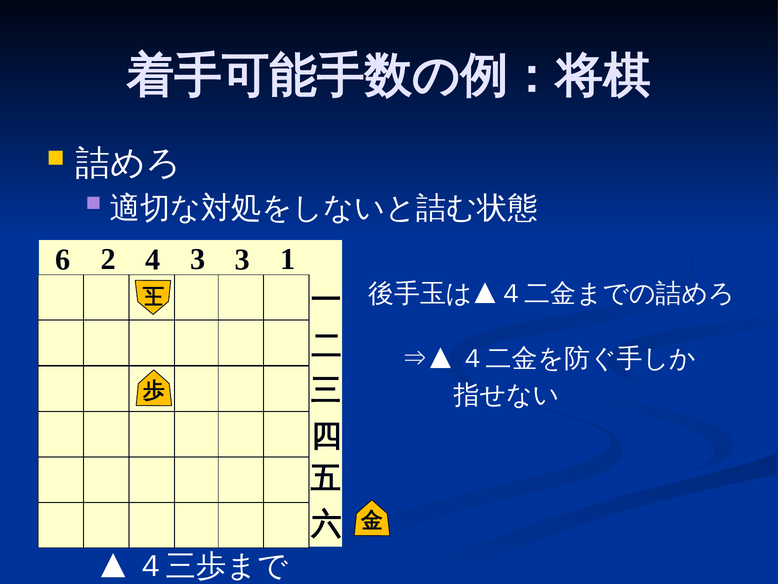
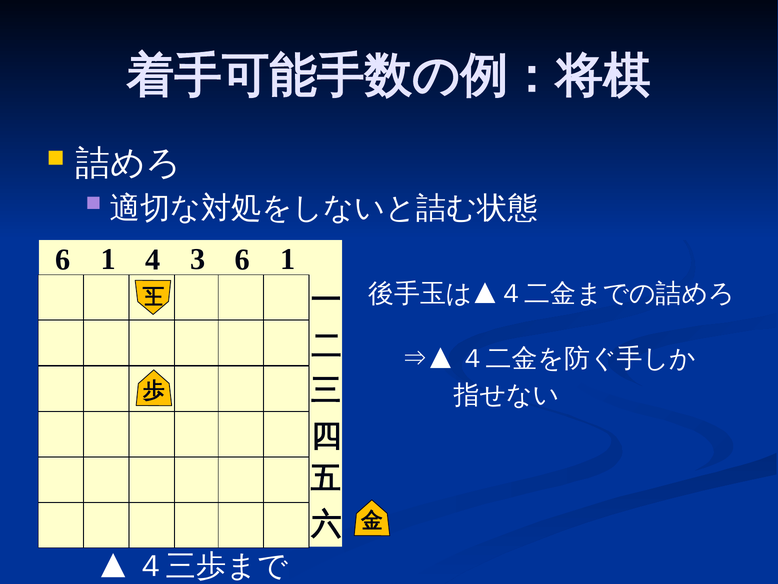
2: 2 -> 1 (108, 259)
3 3: 3 -> 6 (242, 259)
